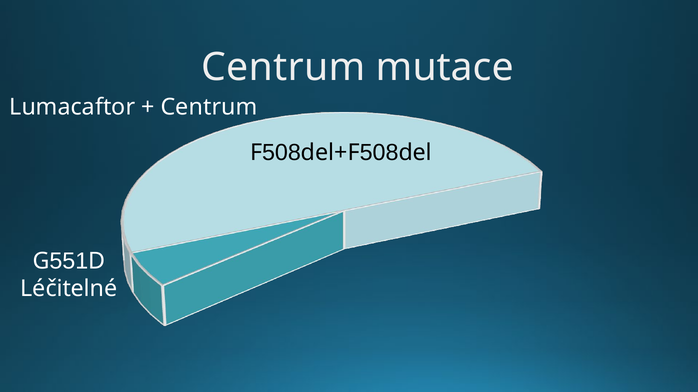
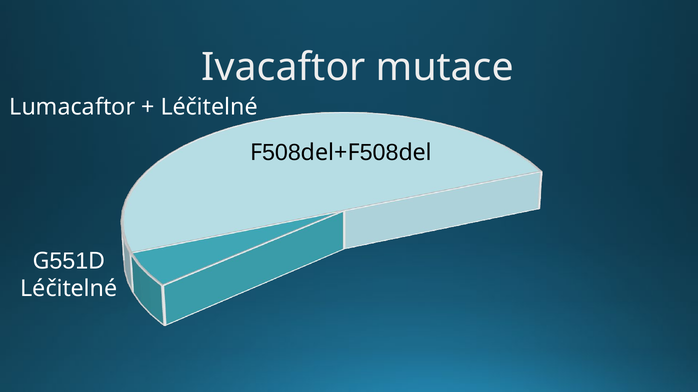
Centrum: Centrum -> Ivacaftor (283, 67)
Centrum: Centrum -> Léčitelné (209, 107)
